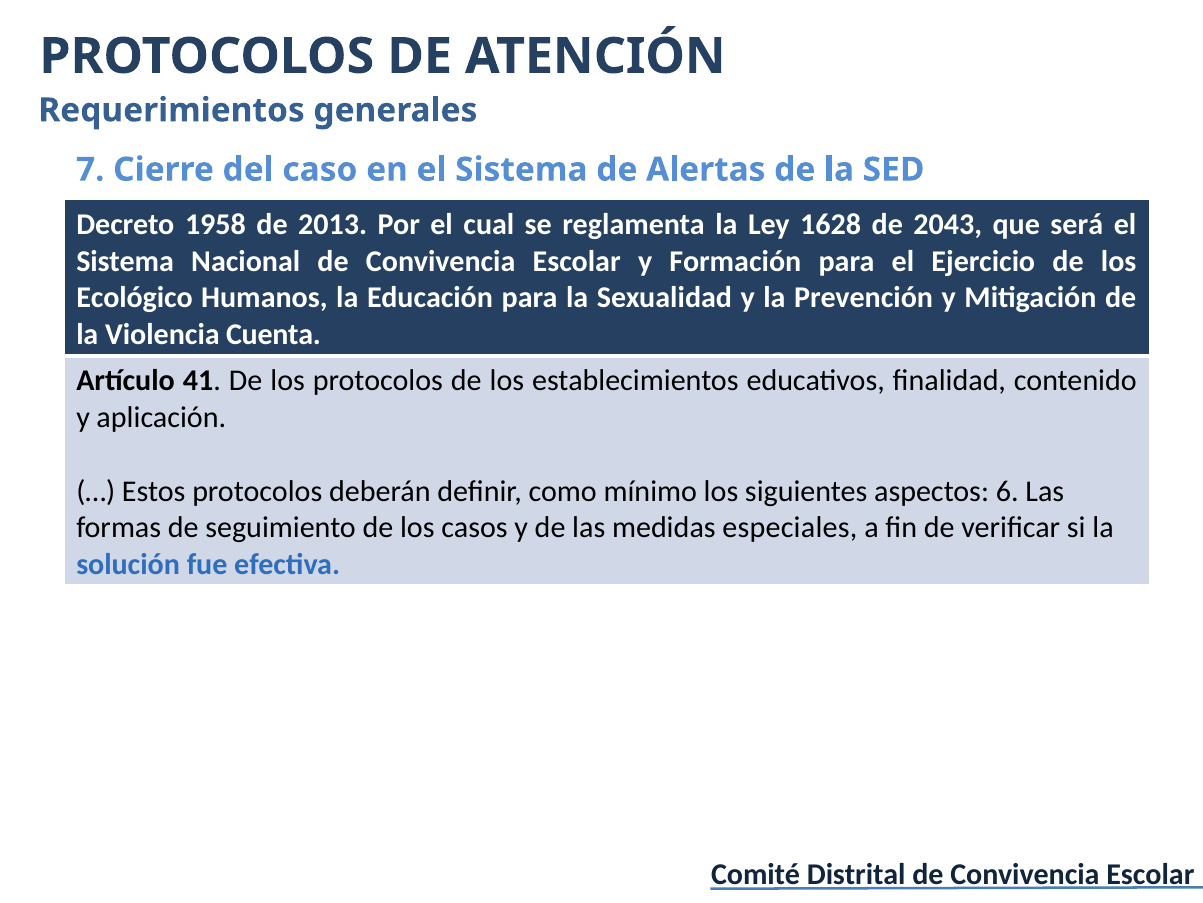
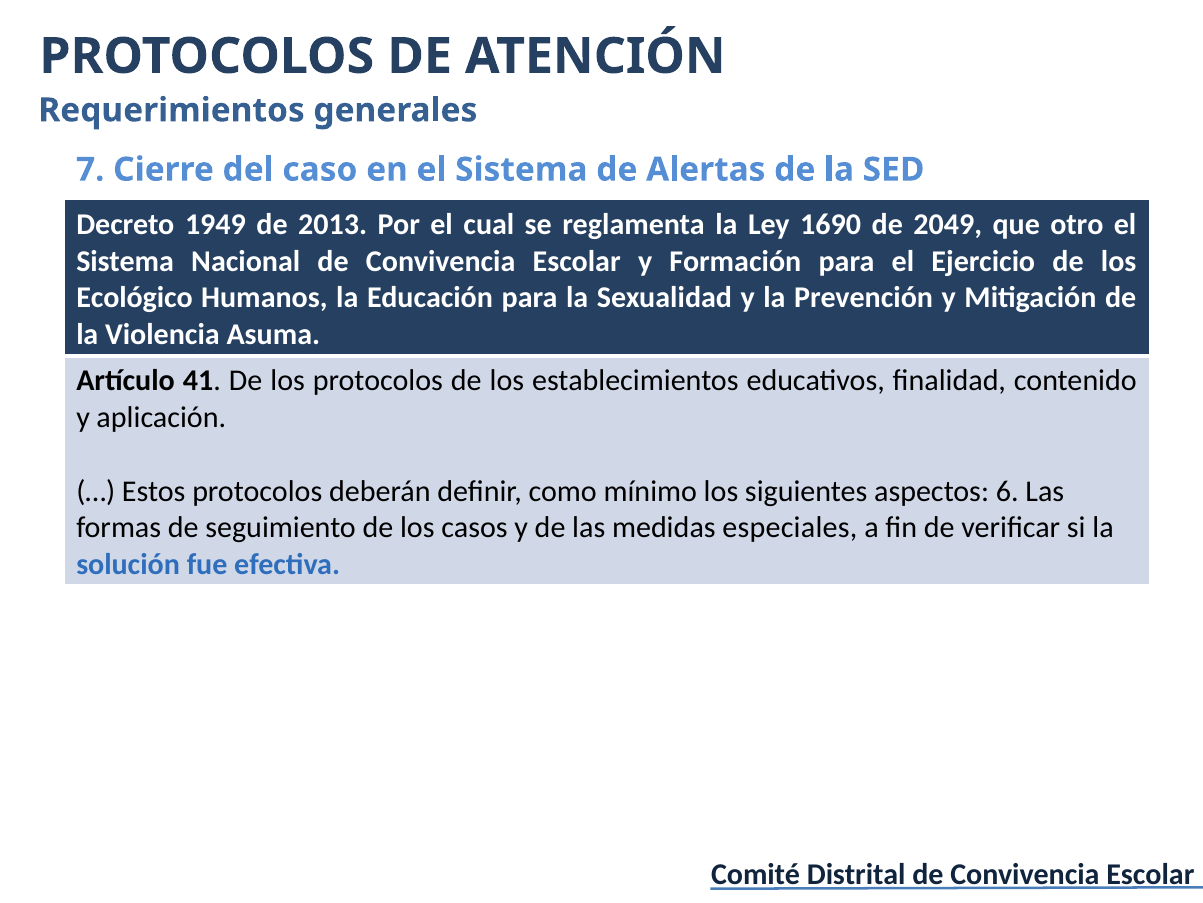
1958: 1958 -> 1949 (215, 224)
1628: 1628 -> 1690 (831, 224)
2043: 2043 -> 2049 (948, 224)
será: será -> otro (1077, 224)
Cuenta: Cuenta -> Asuma (273, 334)
